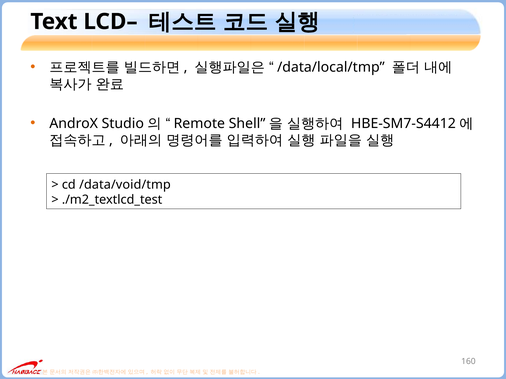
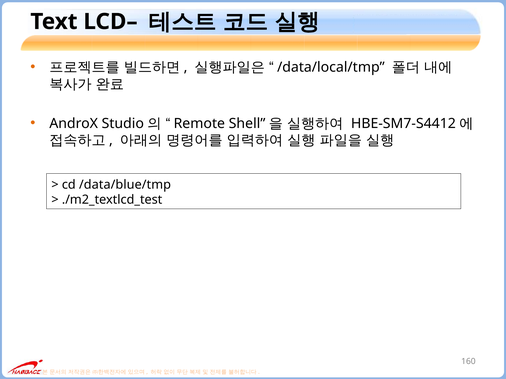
/data/void/tmp: /data/void/tmp -> /data/blue/tmp (125, 185)
